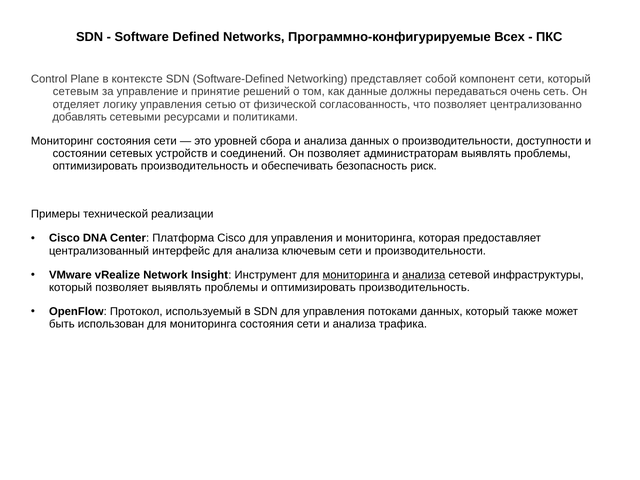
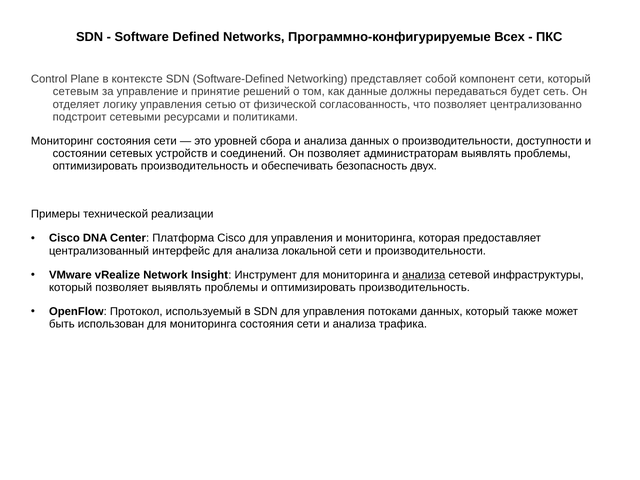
очень: очень -> будет (525, 92)
добавлять: добавлять -> подстроит (80, 117)
риск: риск -> двух (424, 166)
ключевым: ключевым -> локальной (309, 251)
мониторинга underline: present -> none (356, 275)
